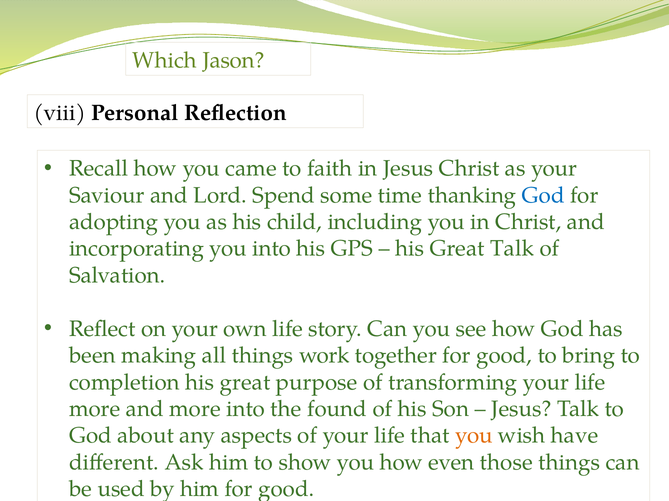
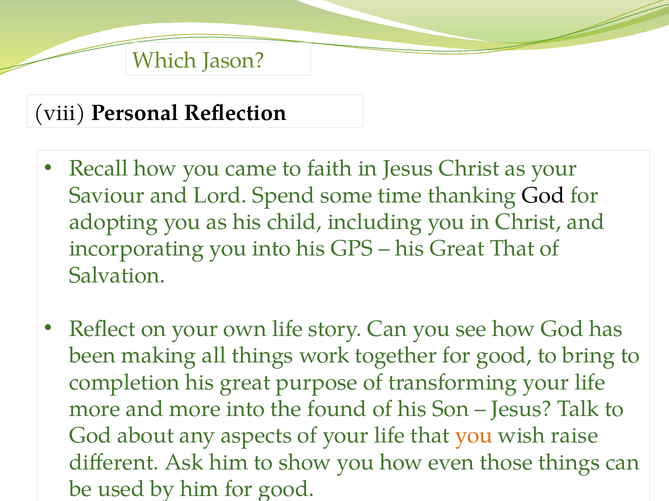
God colour: blue -> black (543, 195)
Great Talk: Talk -> That (512, 249)
have: have -> raise (575, 436)
